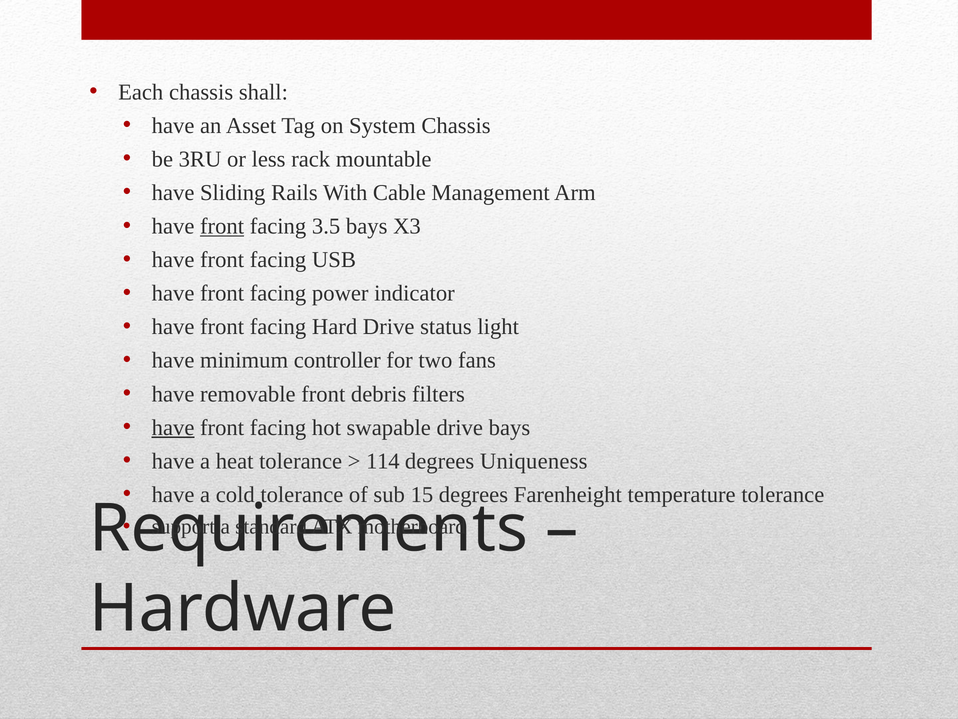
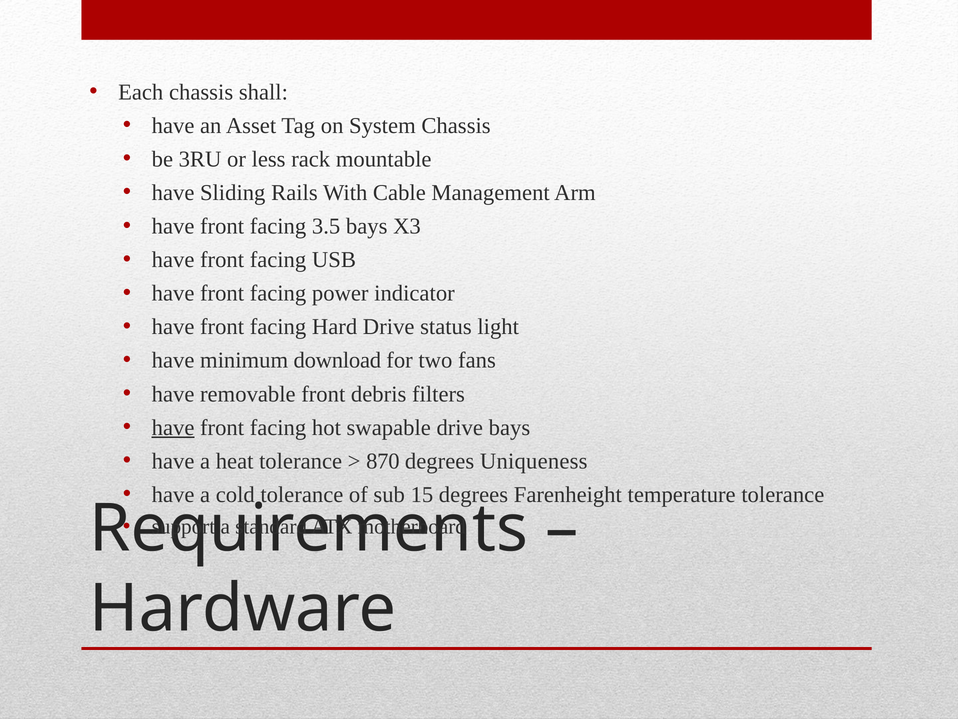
front underline: present -> none (222, 226)
controller: controller -> download (337, 360)
114: 114 -> 870 (383, 461)
